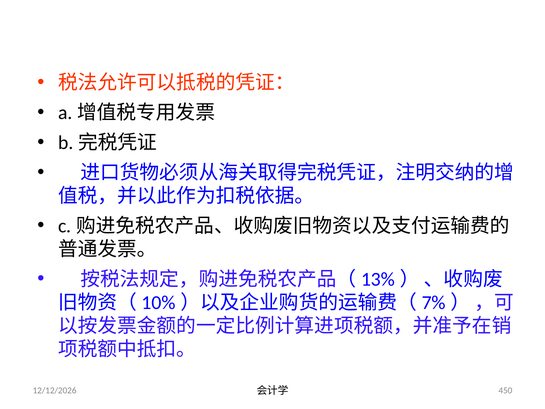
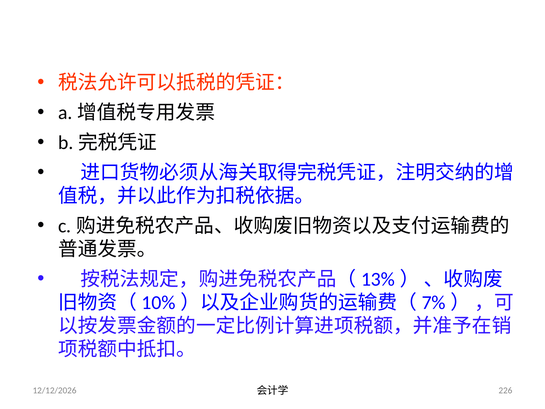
450: 450 -> 226 (505, 390)
